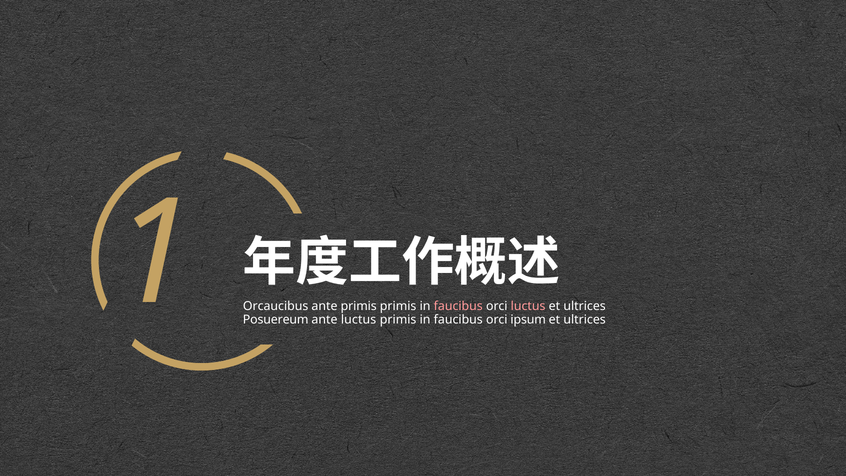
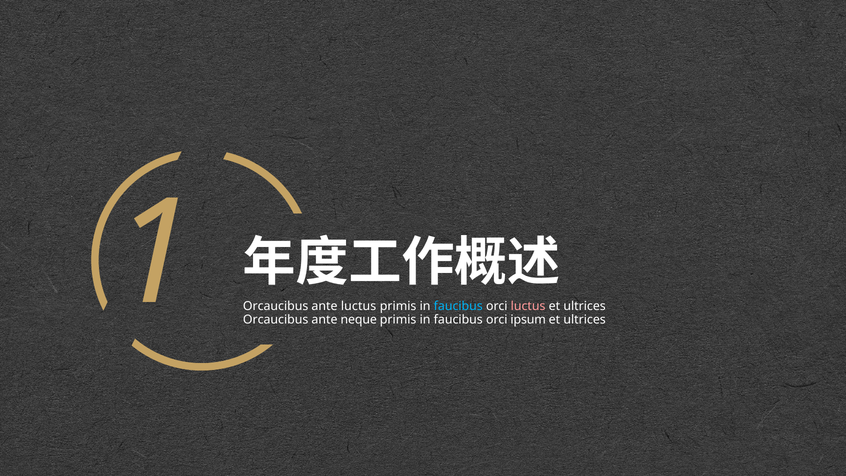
ante primis: primis -> luctus (359, 306)
faucibus colour: pink -> light blue (458, 306)
Posuereum: Posuereum -> Orcaucibus (276, 320)
ante luctus: luctus -> neque (359, 320)
